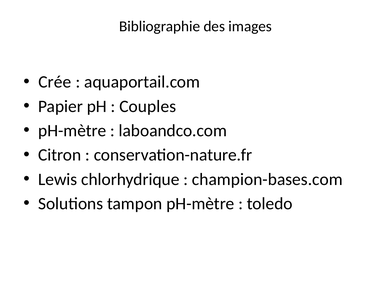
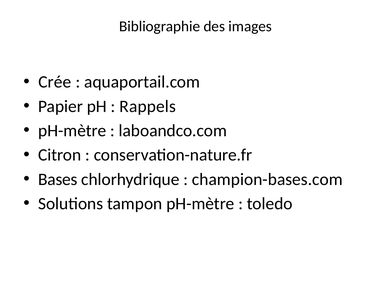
Couples: Couples -> Rappels (148, 106)
Lewis: Lewis -> Bases (58, 179)
